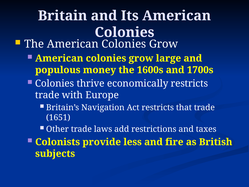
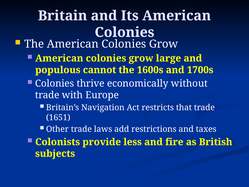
money: money -> cannot (100, 70)
economically restricts: restricts -> without (189, 83)
